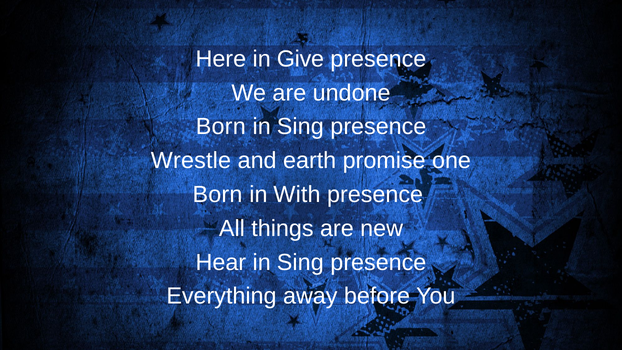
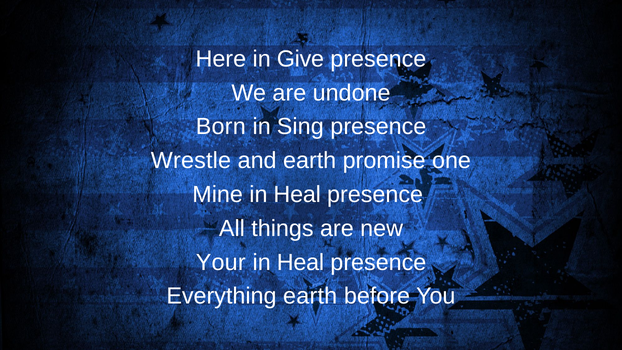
Born: Born -> Mine (218, 194)
With: With -> Heal (297, 194)
Hear: Hear -> Your (221, 262)
Sing: Sing -> Heal (300, 262)
Everything away: away -> earth (310, 296)
